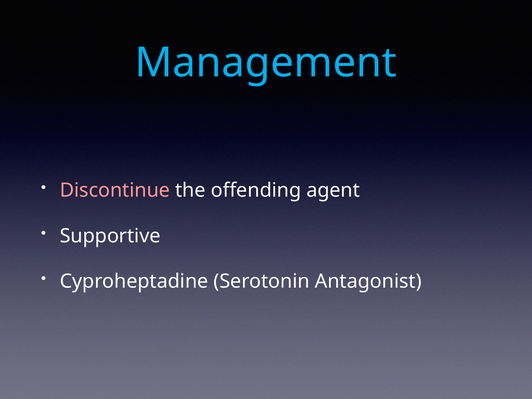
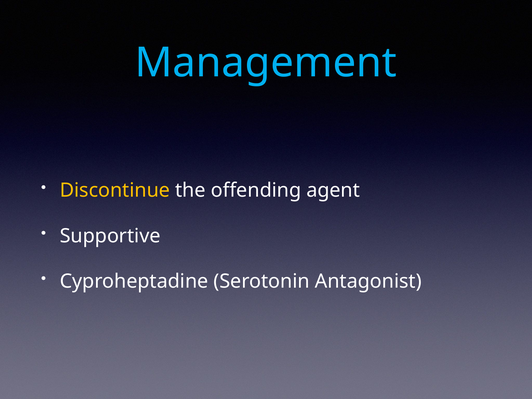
Discontinue colour: pink -> yellow (115, 190)
